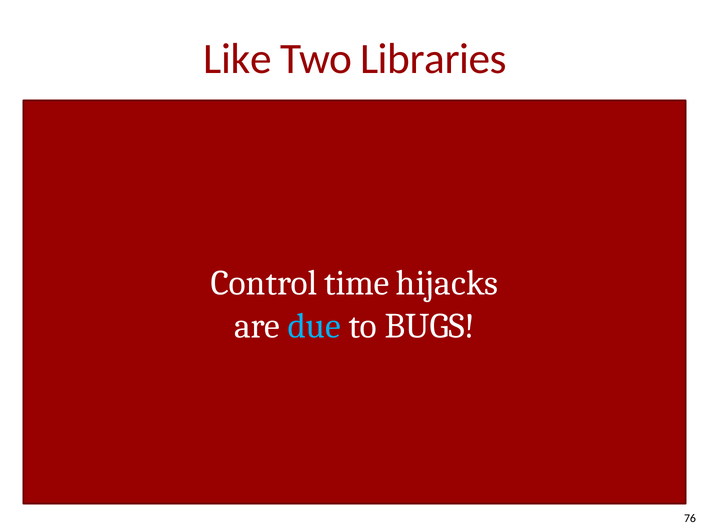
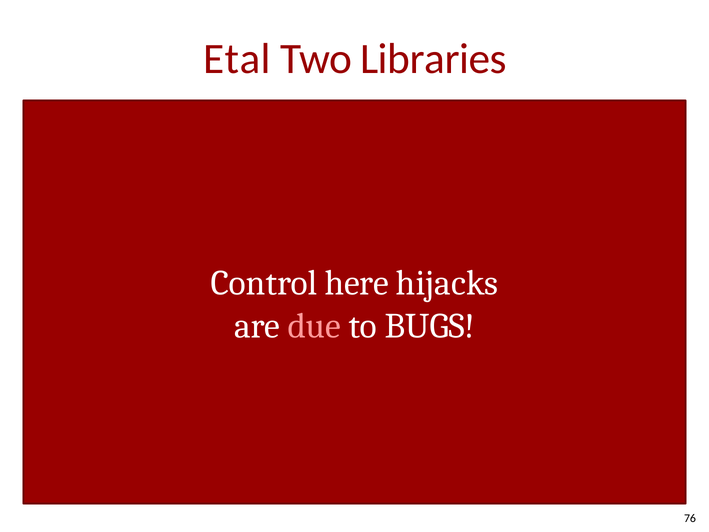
Like: Like -> Etal (237, 59)
time: time -> here (357, 283)
due colour: light blue -> pink (314, 326)
